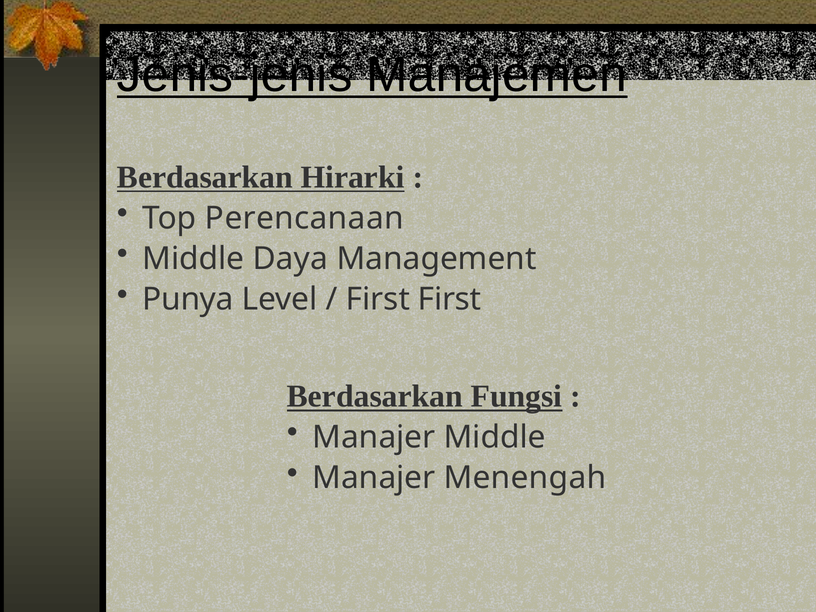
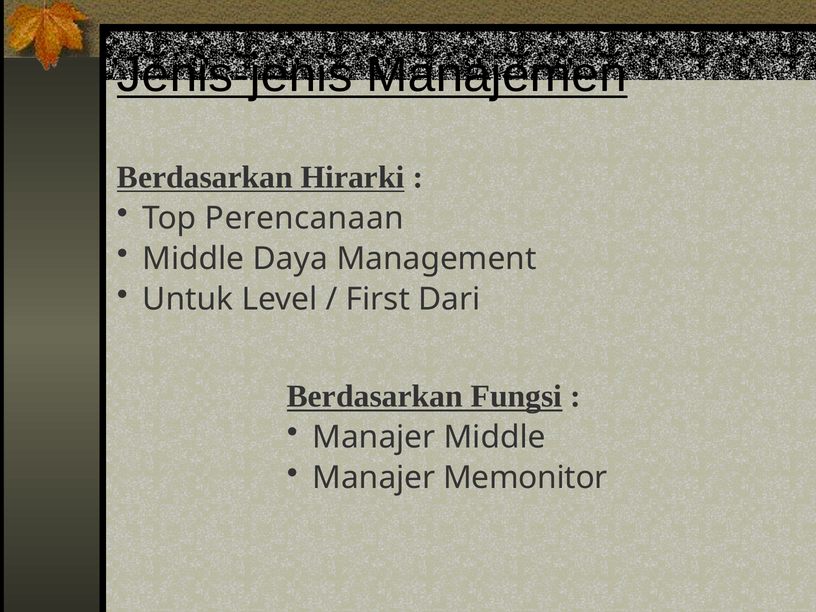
Punya: Punya -> Untuk (188, 299)
First First: First -> Dari (449, 299)
Menengah: Menengah -> Memonitor (525, 478)
